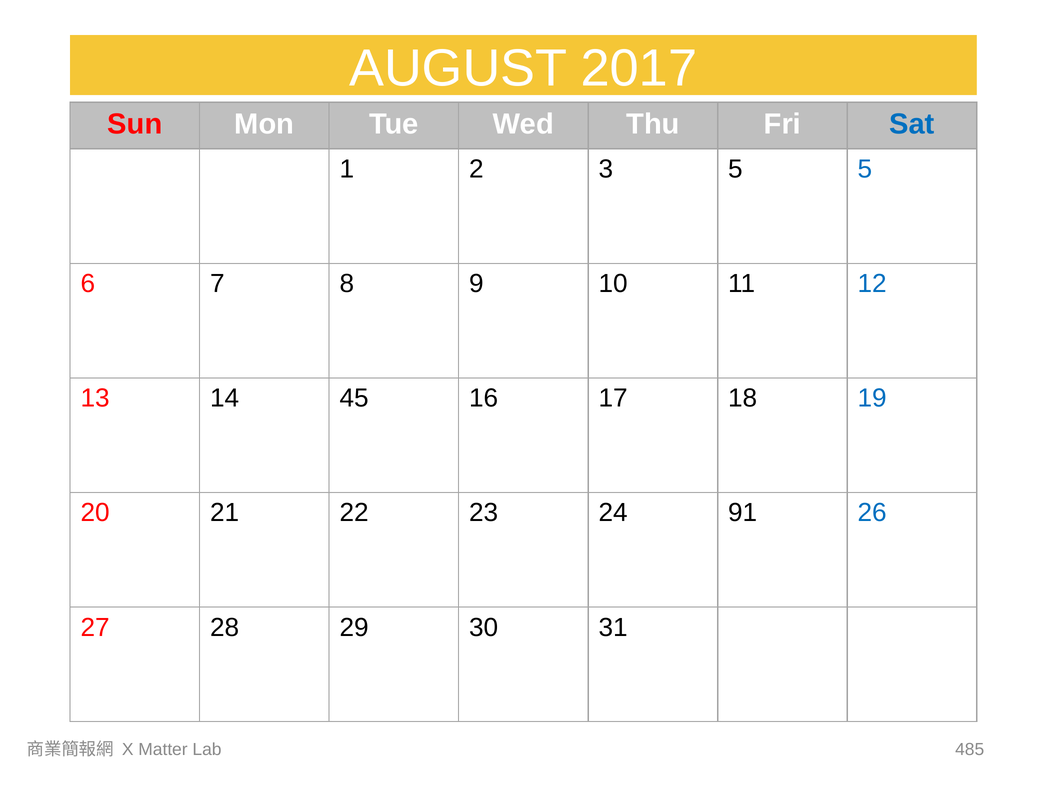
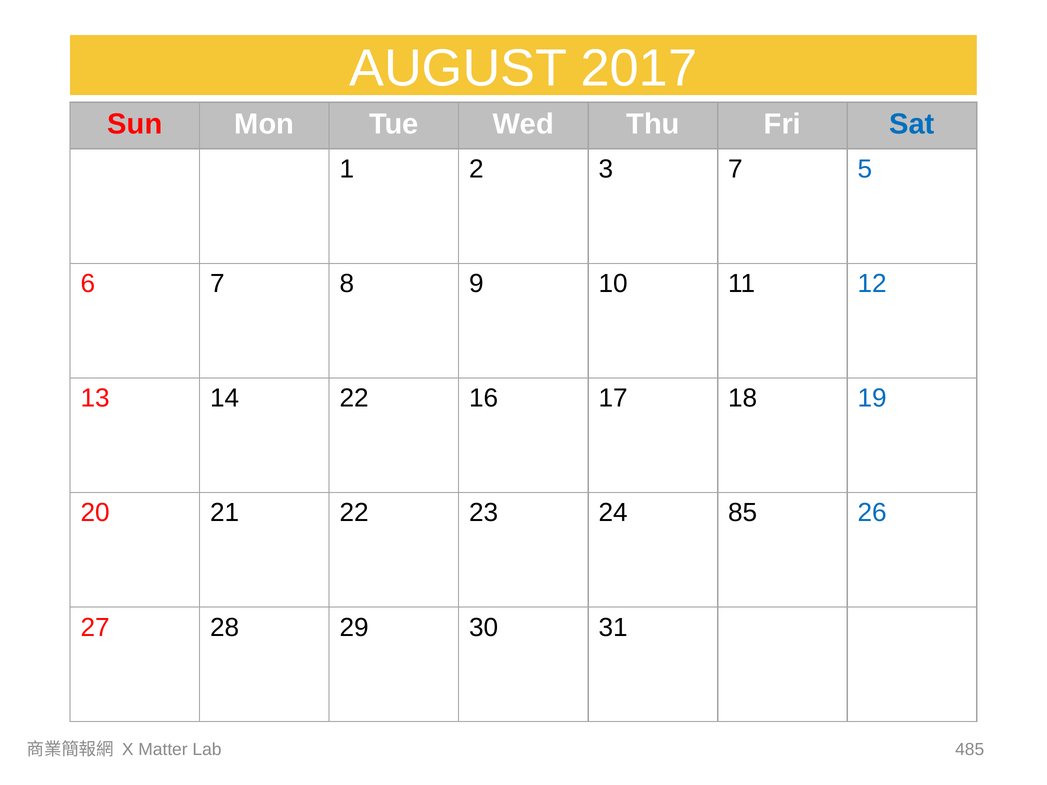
3 5: 5 -> 7 (735, 169)
14 45: 45 -> 22 (354, 398)
91: 91 -> 85 (743, 513)
